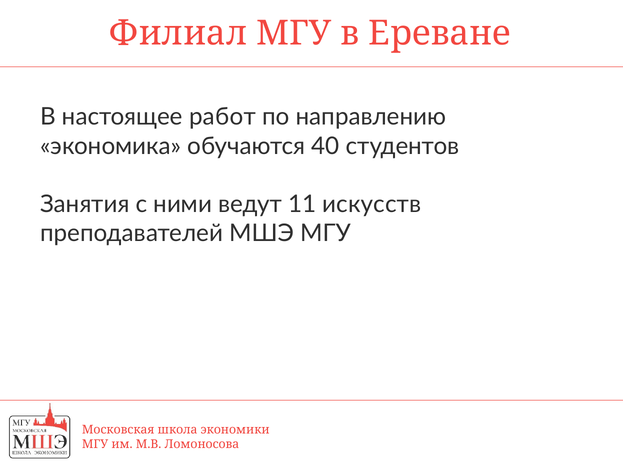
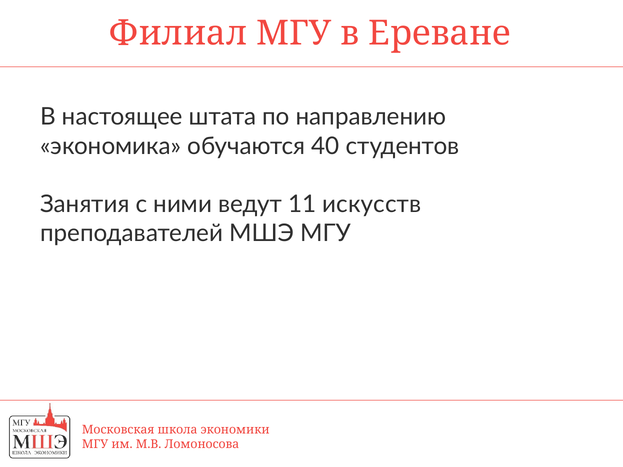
работ: работ -> штата (223, 117)
